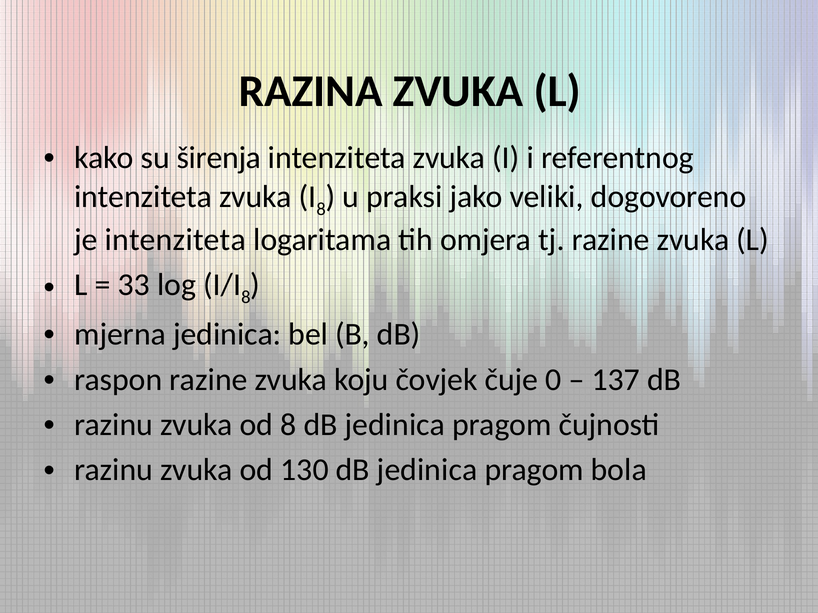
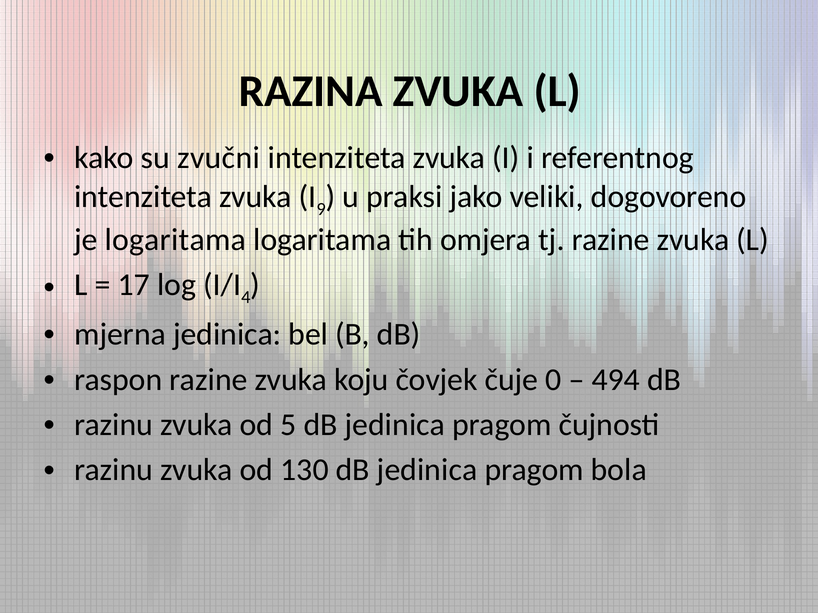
širenja: širenja -> zvučni (219, 158)
I 8: 8 -> 9 (321, 209)
je intenziteta: intenziteta -> logaritama (175, 240)
33: 33 -> 17 (134, 285)
8: 8 -> 4 (246, 298)
137: 137 -> 494 (616, 380)
od 8: 8 -> 5 (288, 425)
